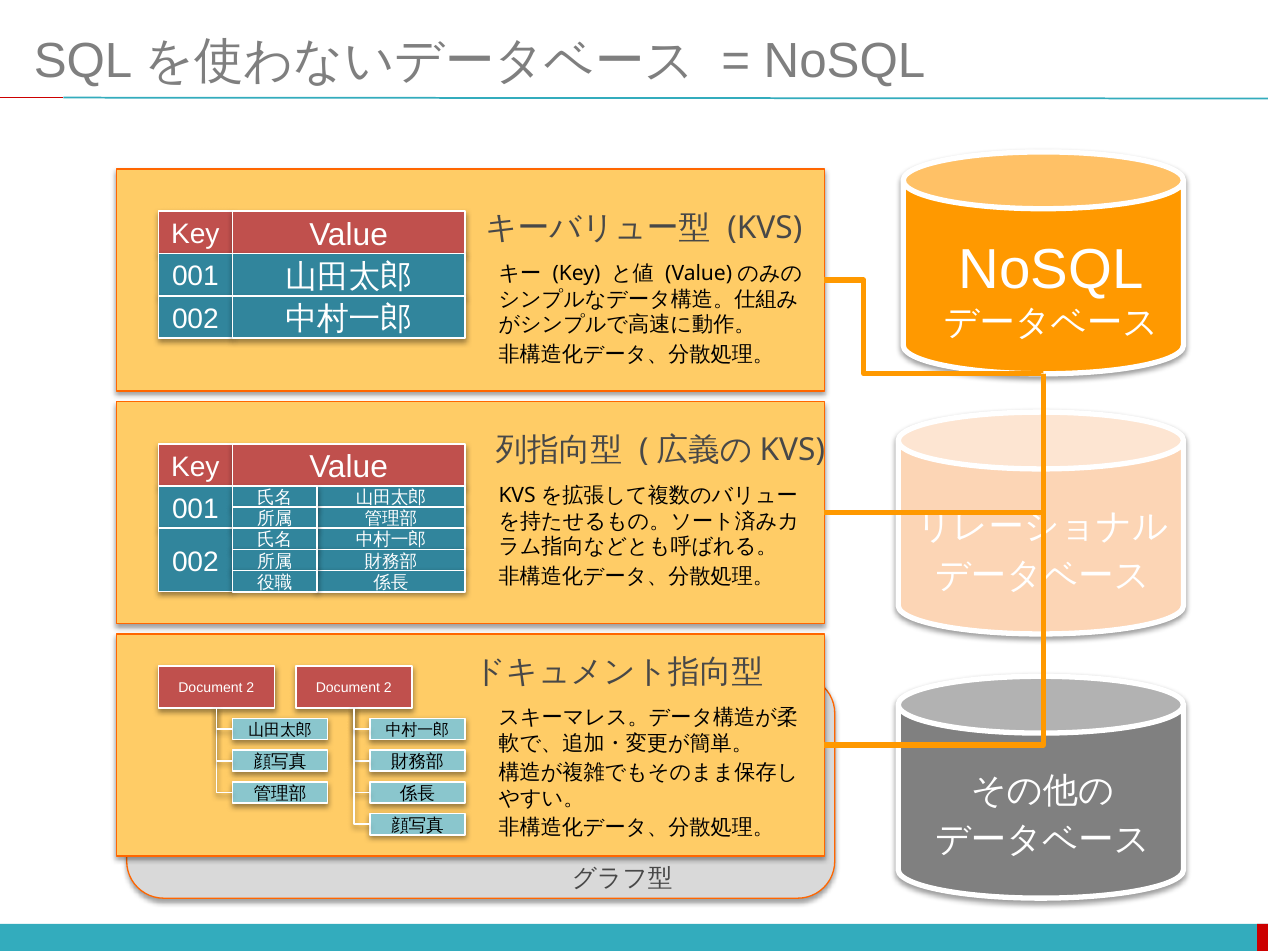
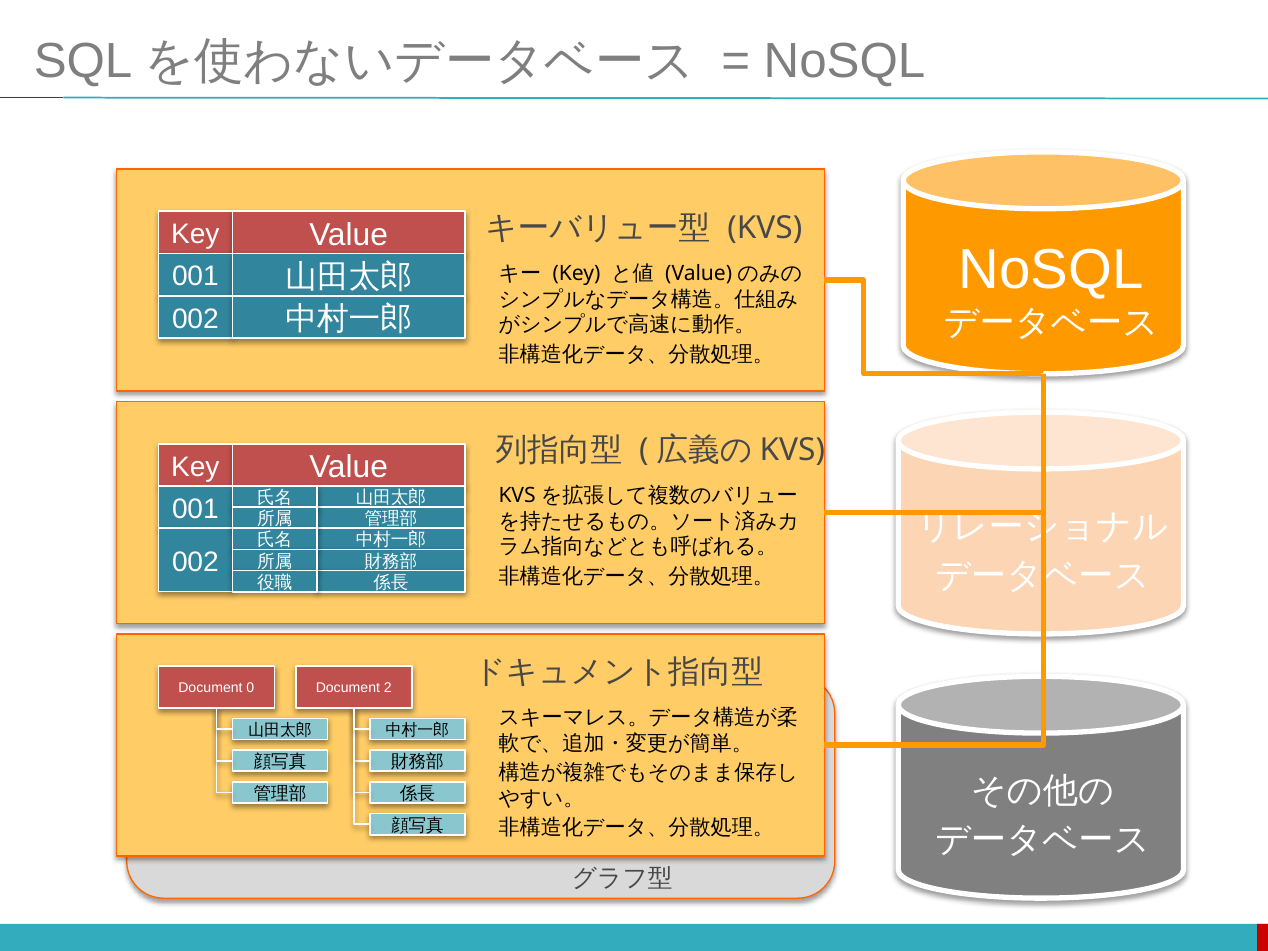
2: 2 -> 0 (250, 688)
